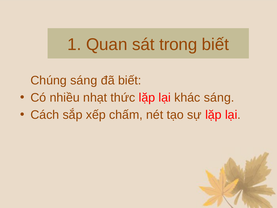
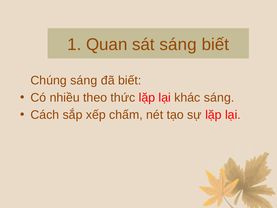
sát trong: trong -> sáng (178, 44)
nhạt: nhạt -> theo (95, 98)
